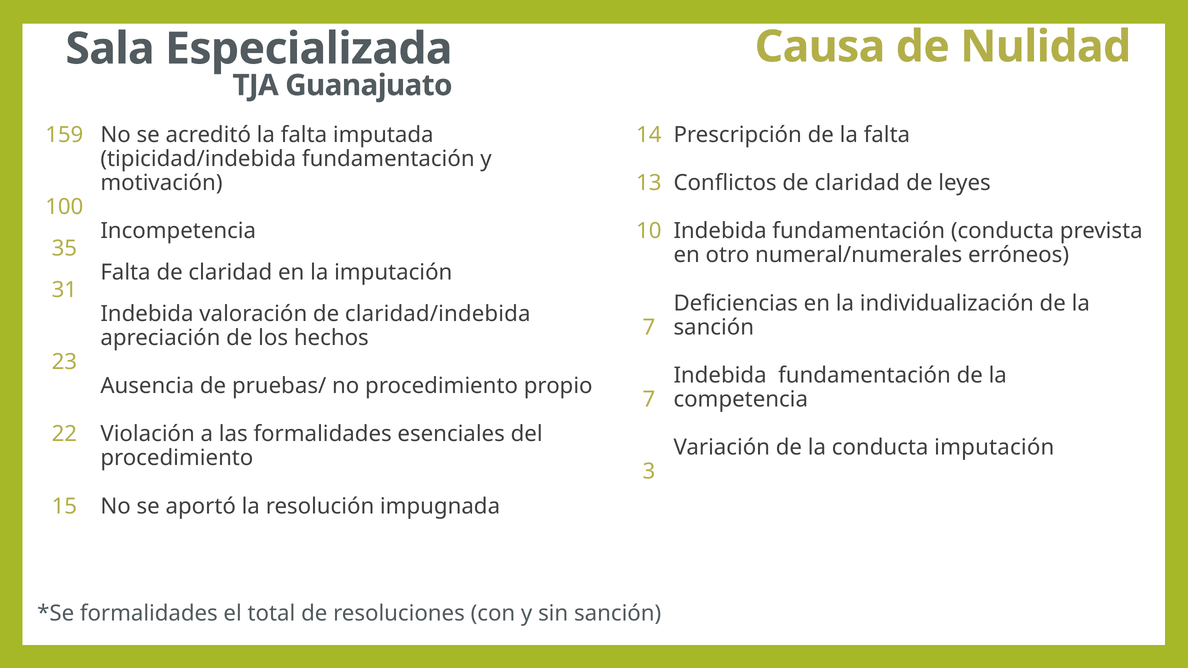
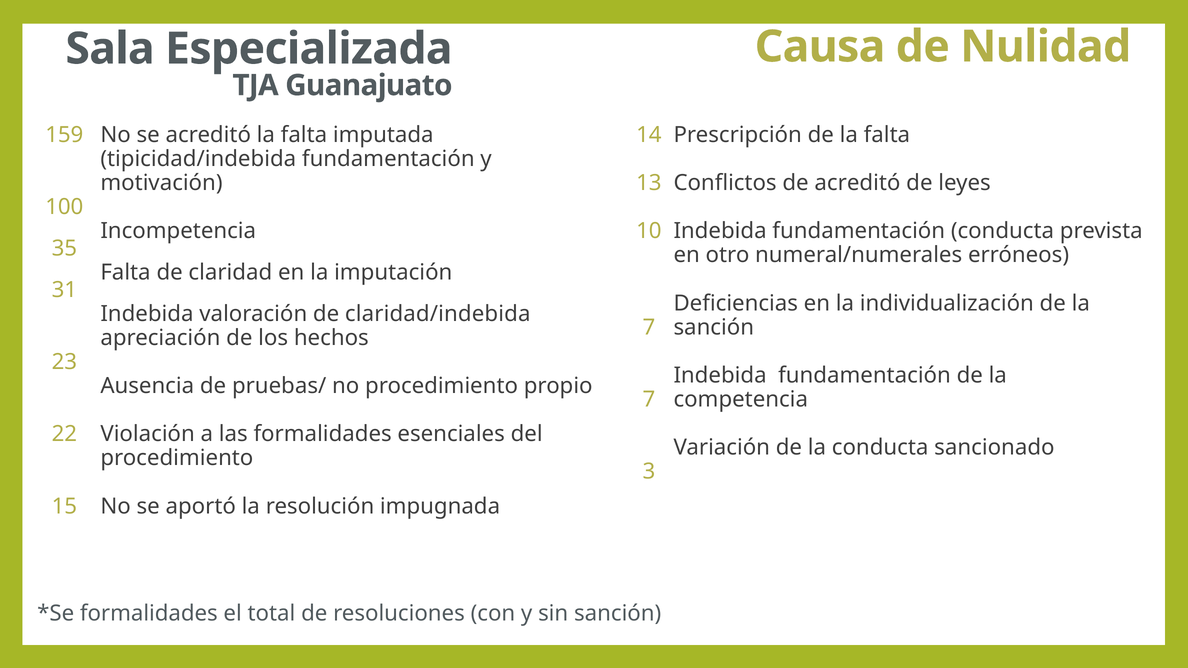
Conflictos de claridad: claridad -> acreditó (857, 183)
conducta imputación: imputación -> sancionado (994, 448)
